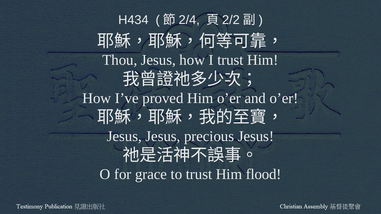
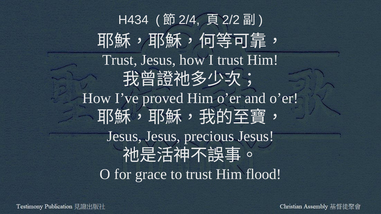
Thou: Thou -> Trust (120, 60)
